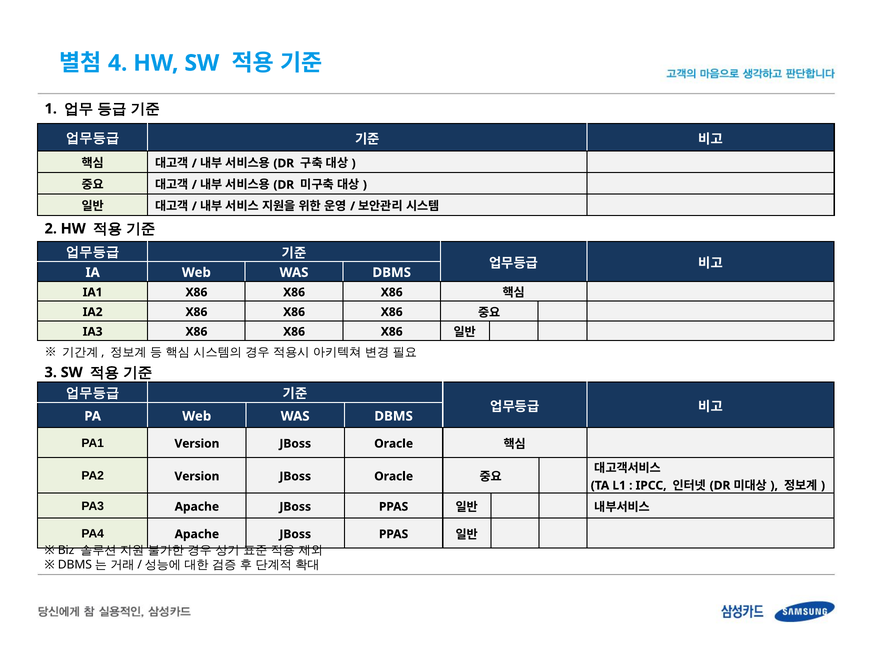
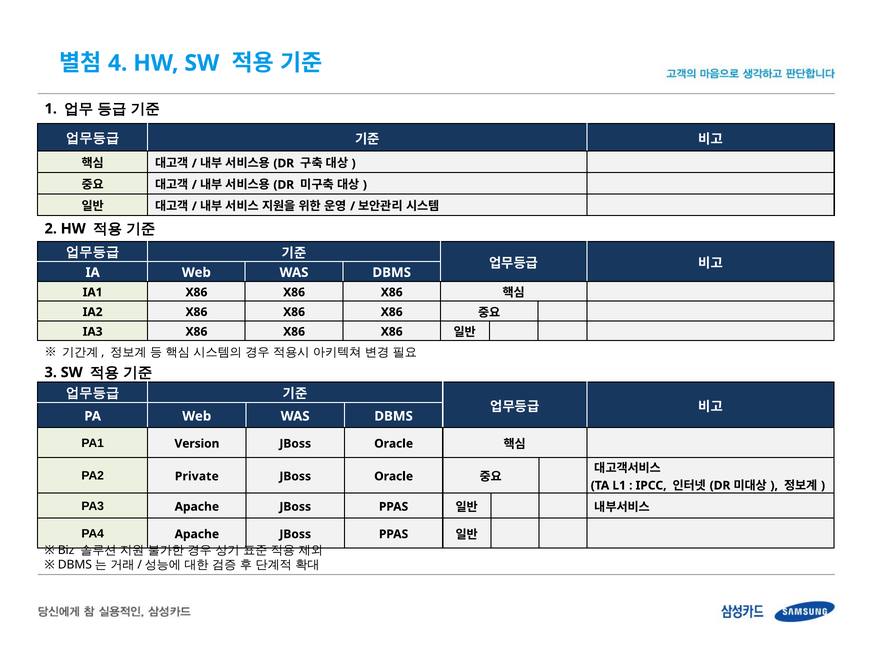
PA2 Version: Version -> Private (197, 476)
